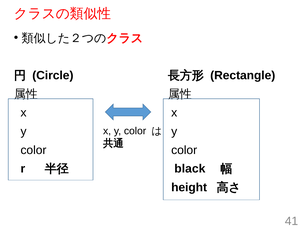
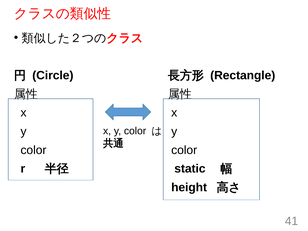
black: black -> static (190, 169)
